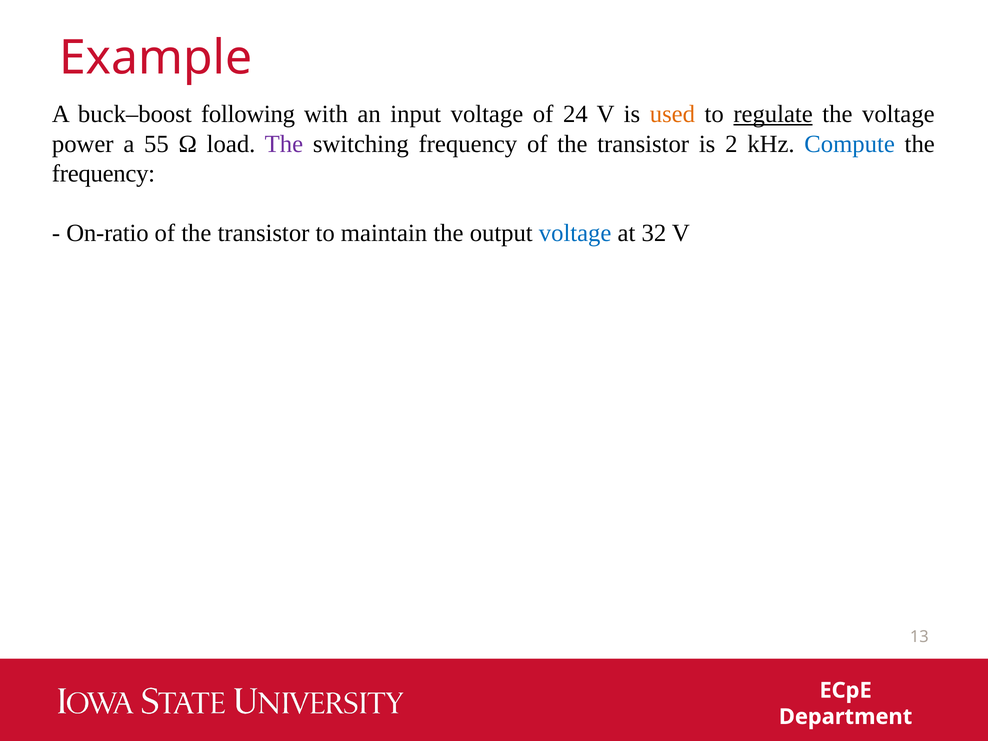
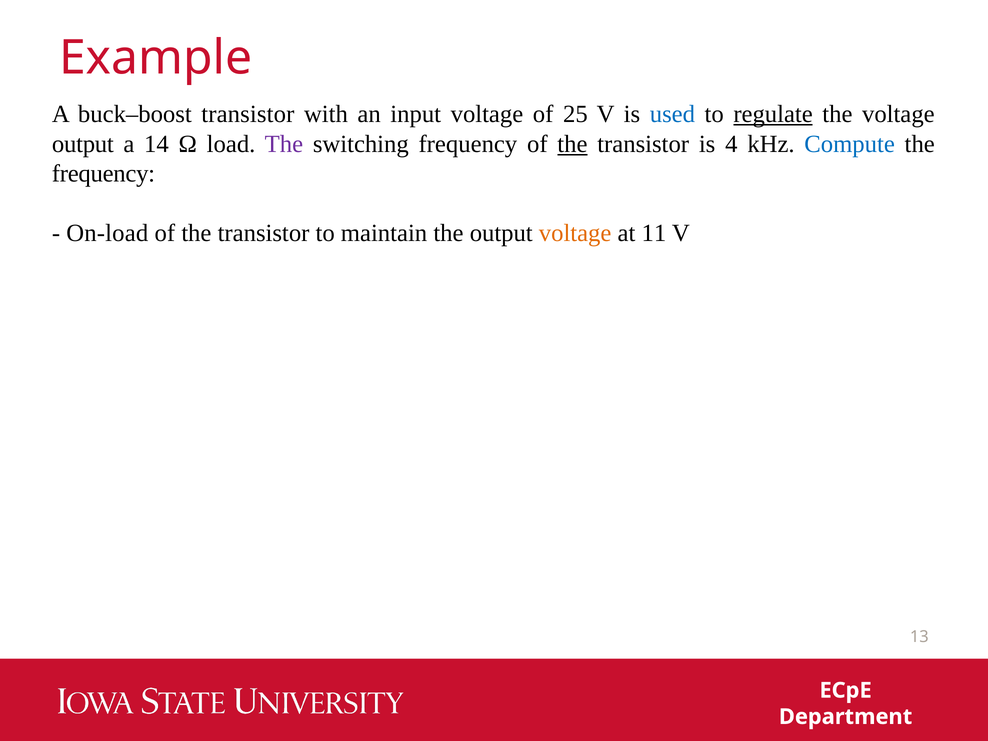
buck–boost following: following -> transistor (248, 114)
24: 24 -> 25 (575, 114)
used colour: orange -> blue (672, 114)
power: power -> output (83, 144)
55: 55 -> 14 (156, 144)
the underline: none -> present (572, 144)
2: 2 -> 4 (731, 144)
On-ratio: On-ratio -> On-load (107, 233)
voltage colour: blue -> orange (575, 233)
32: 32 -> 11 (654, 233)
